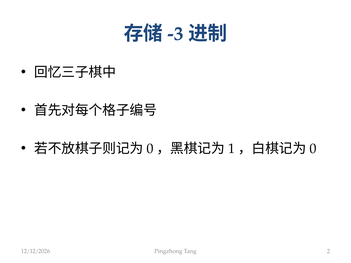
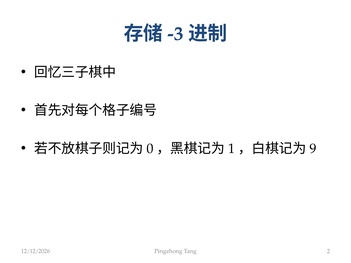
0: 0 -> 9 (313, 149)
